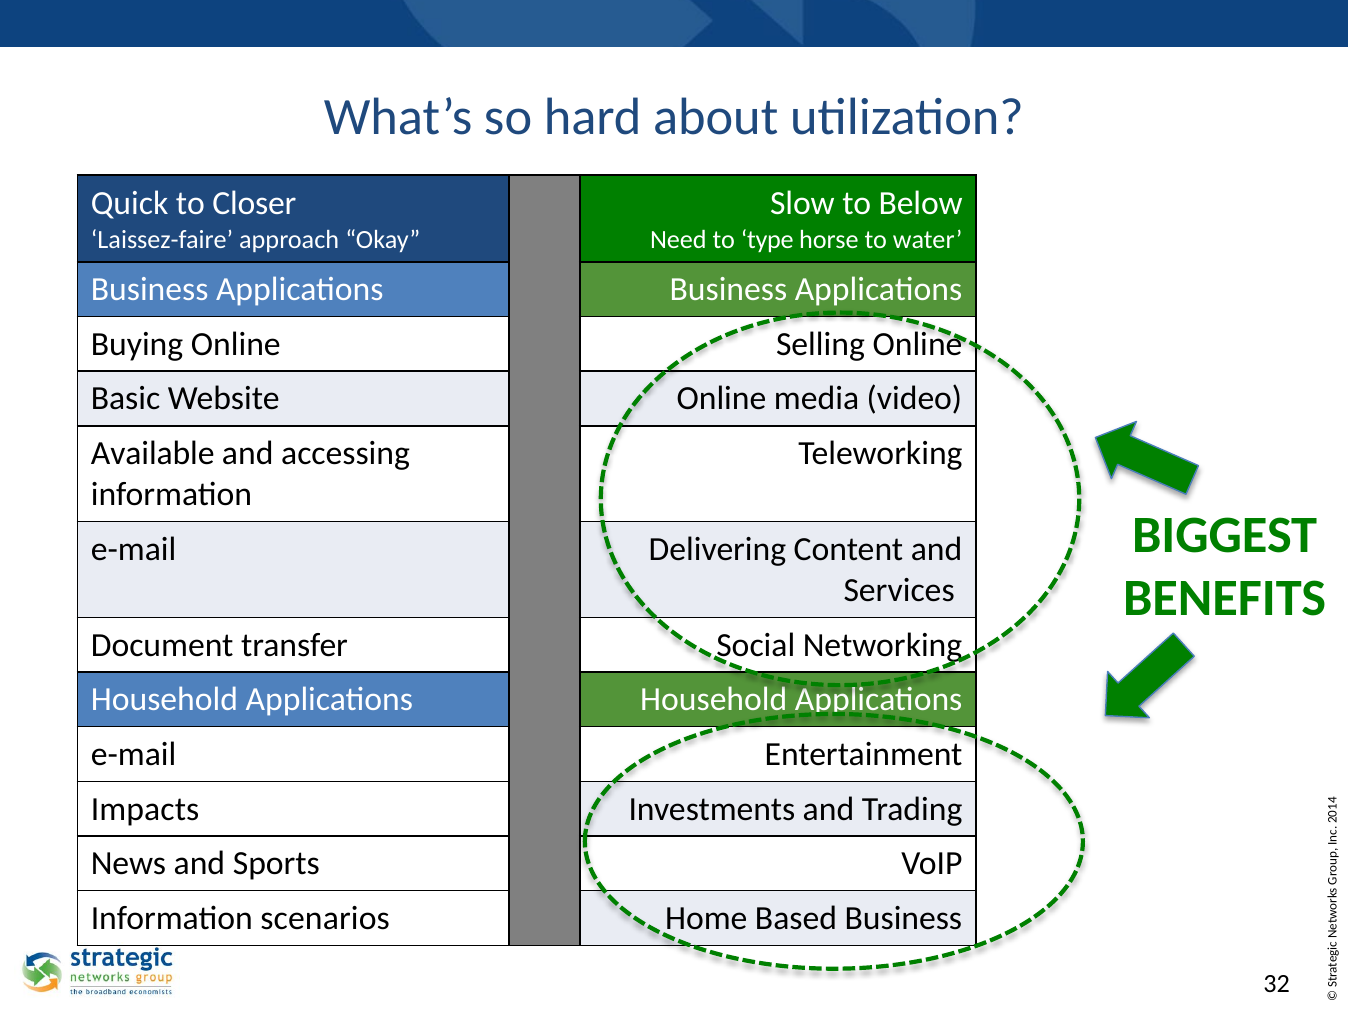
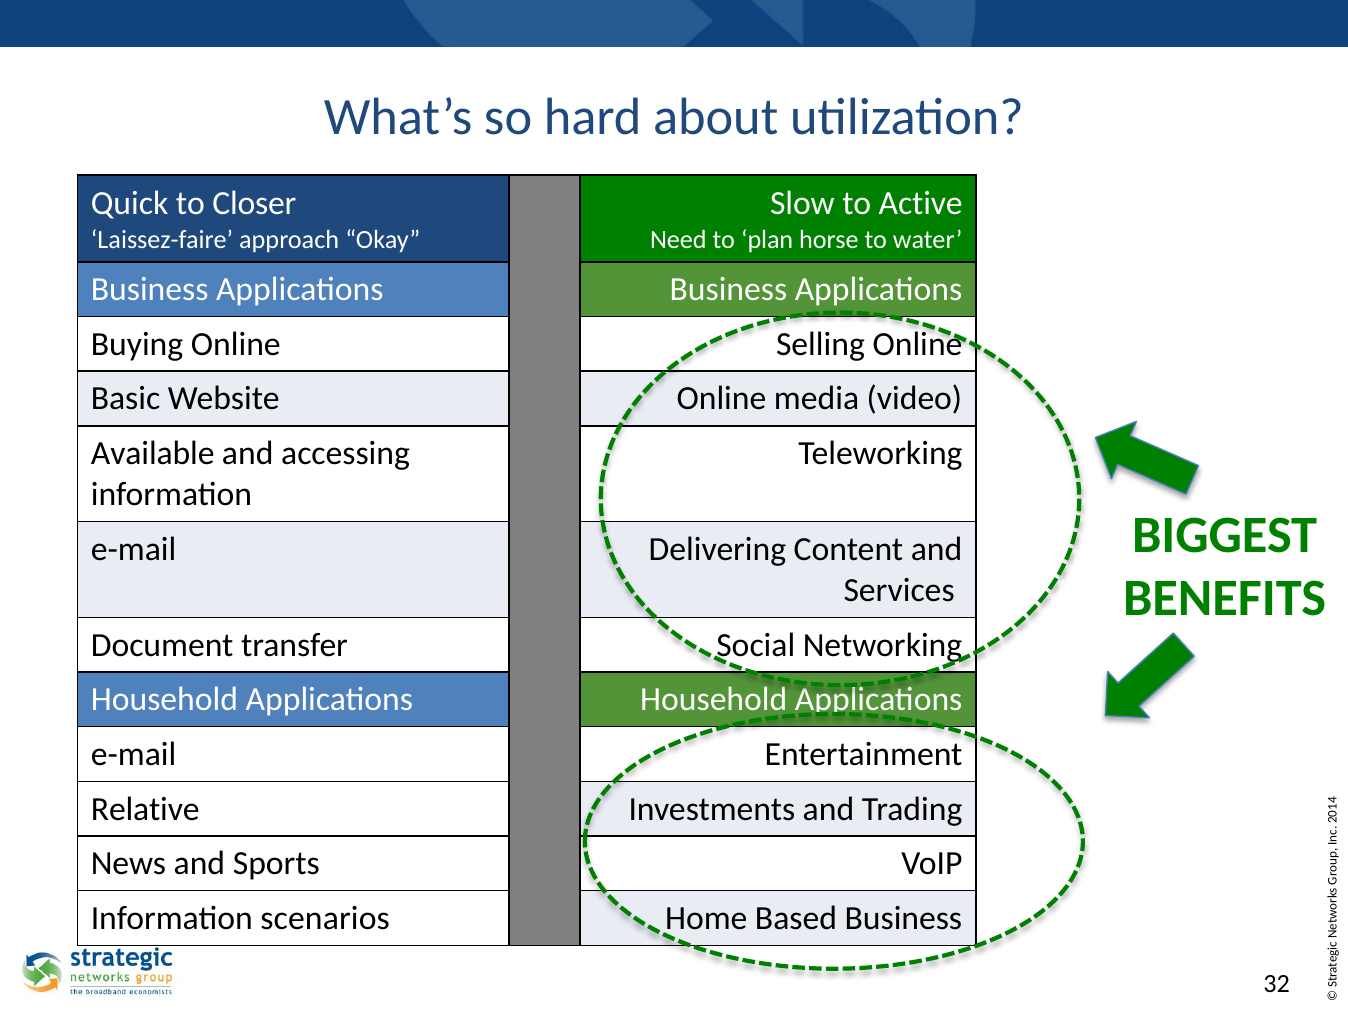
Below: Below -> Active (921, 203)
type: type -> plan (767, 239)
Impacts: Impacts -> Relative (145, 809)
